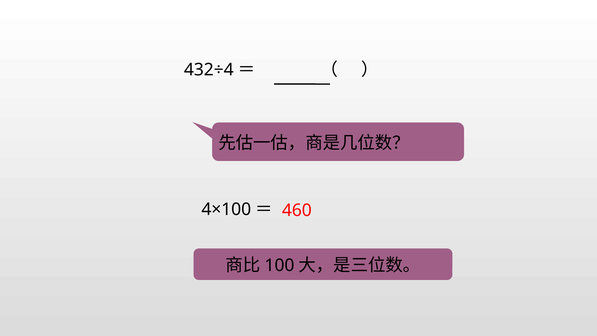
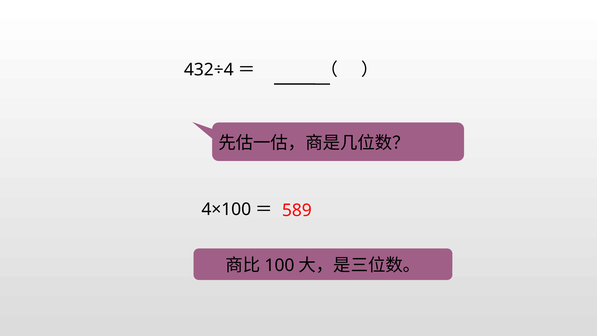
460: 460 -> 589 (297, 210)
